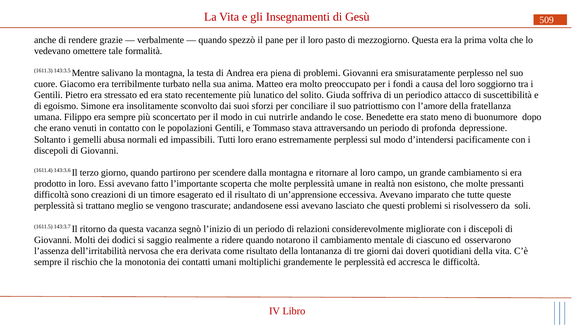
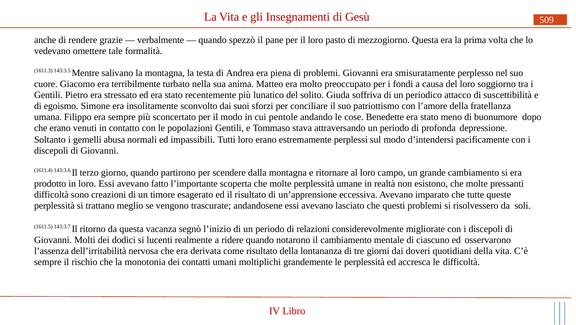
nutrirle: nutrirle -> pentole (283, 117)
saggio: saggio -> lucenti (160, 239)
